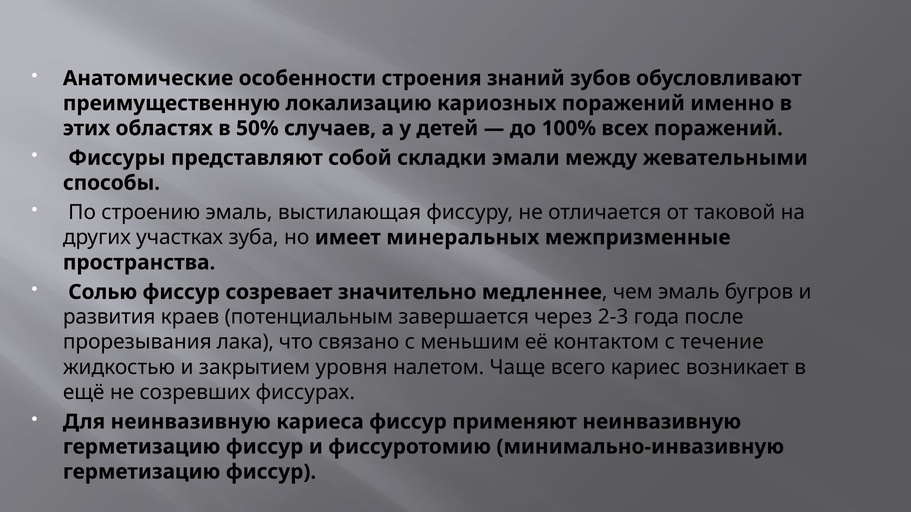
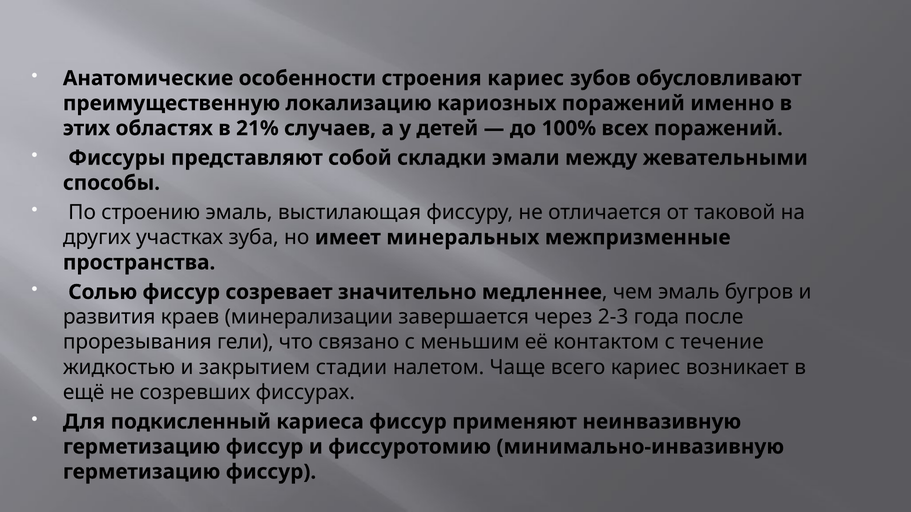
строения знаний: знаний -> кариес (526, 78)
50%: 50% -> 21% (257, 128)
потенциальным: потенциальным -> минерализации (309, 317)
лака: лака -> гели (245, 342)
уровня: уровня -> стадии (351, 367)
Для неинвазивную: неинвазивную -> подкисленный (191, 422)
